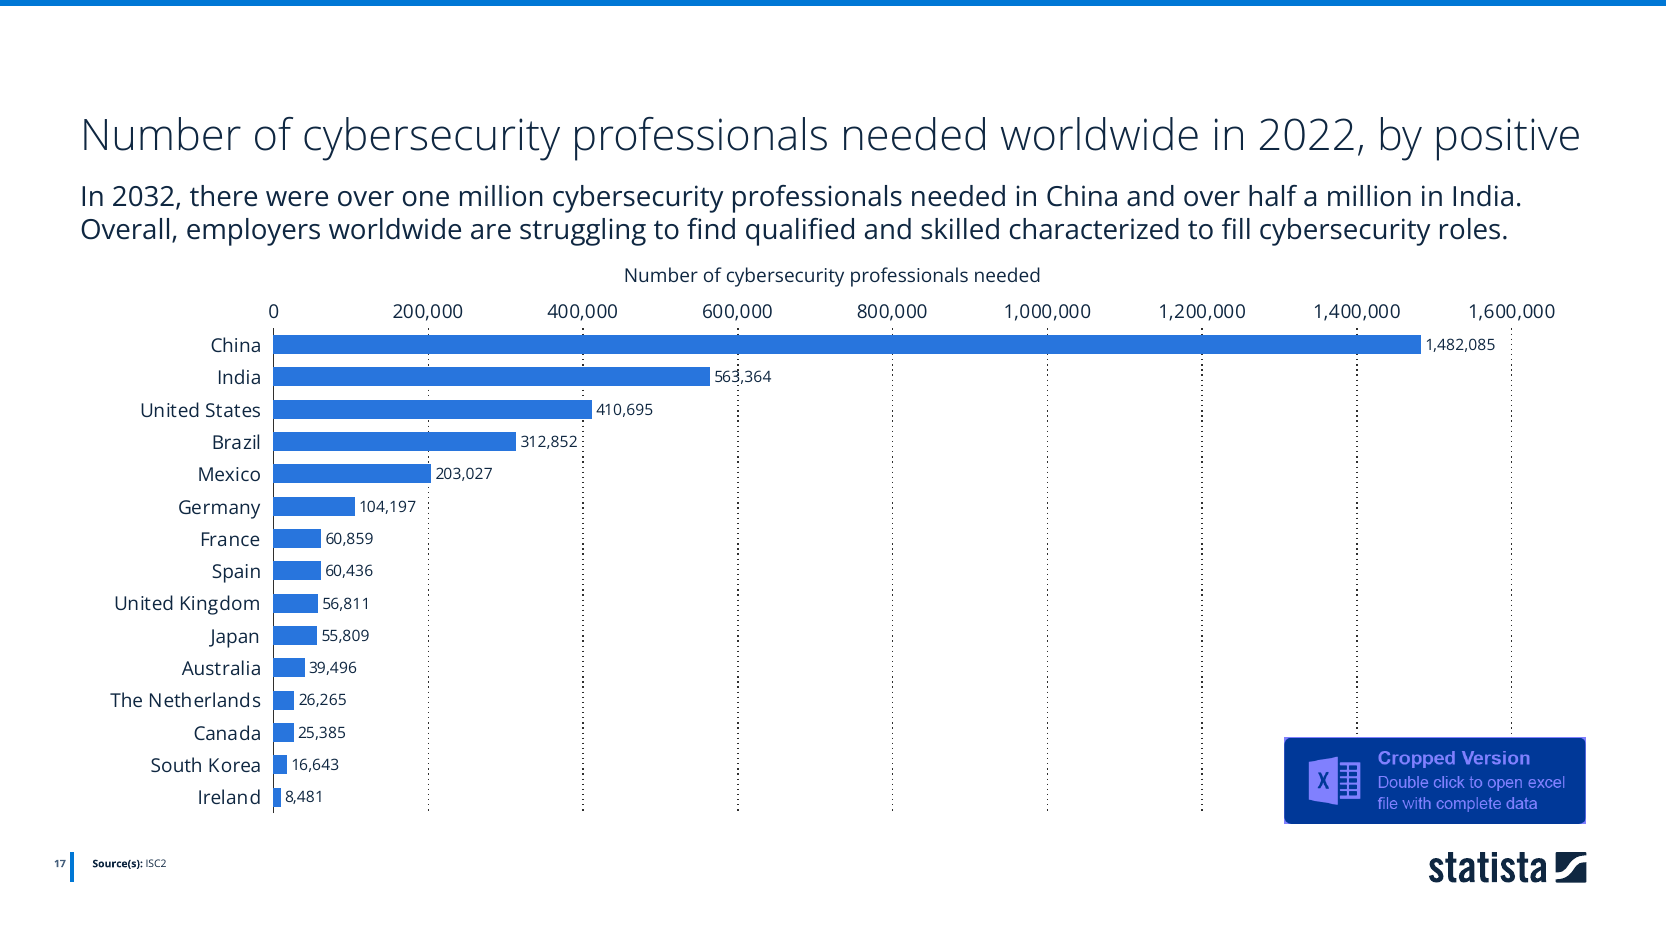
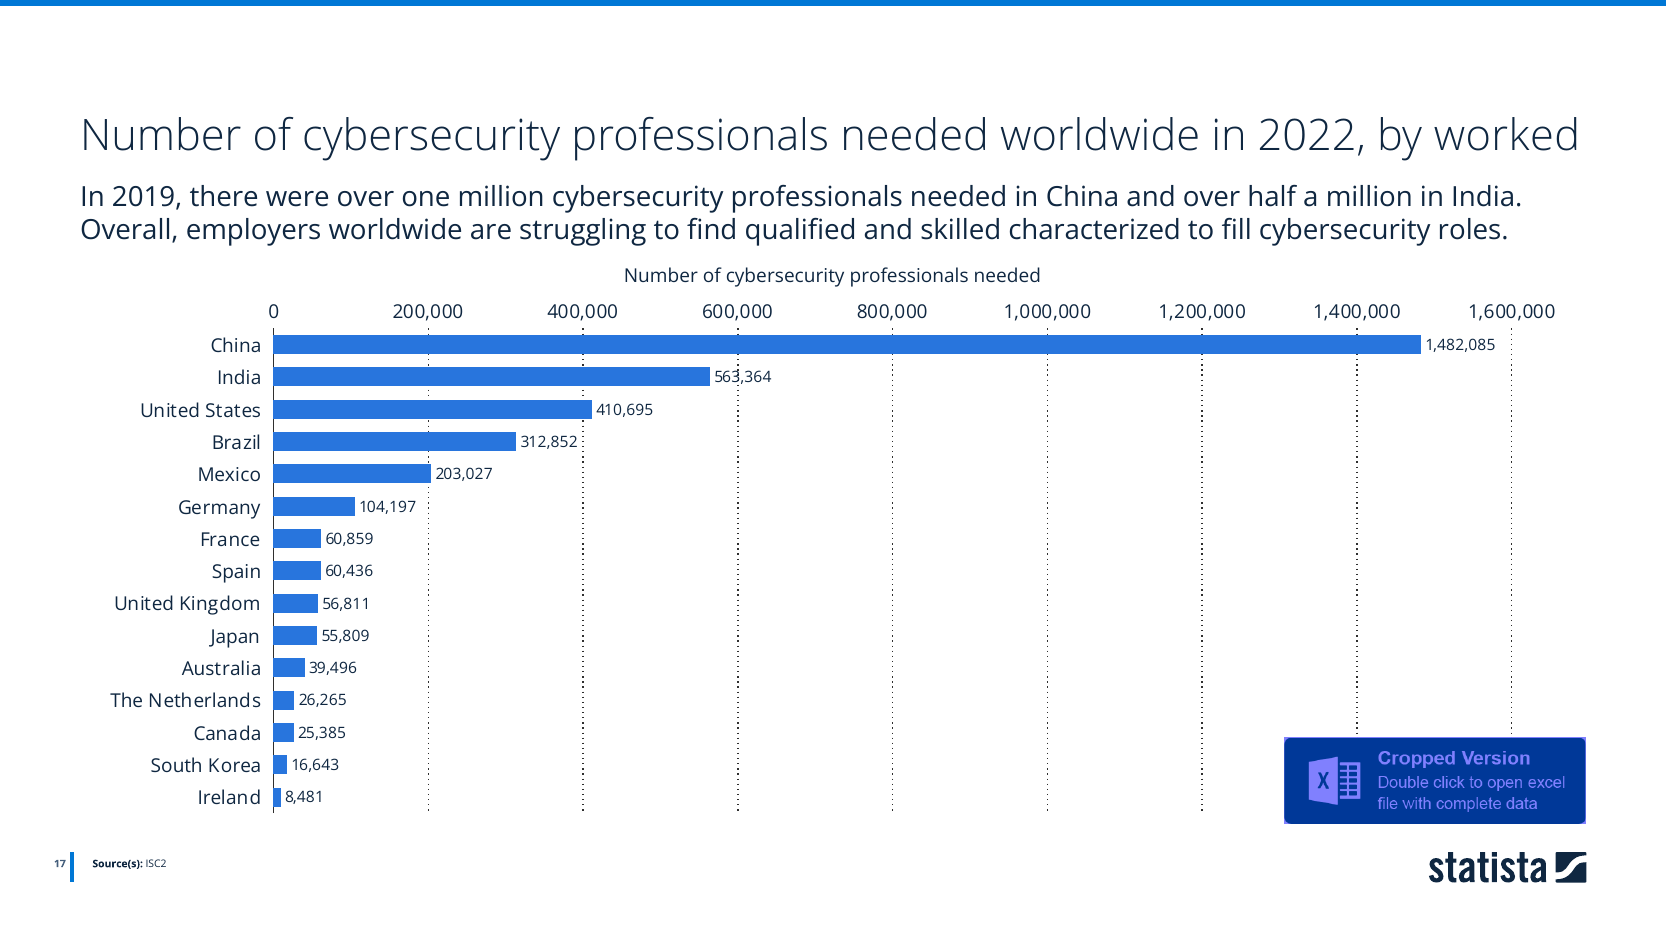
positive: positive -> worked (1507, 136)
2032: 2032 -> 2019 (147, 197)
